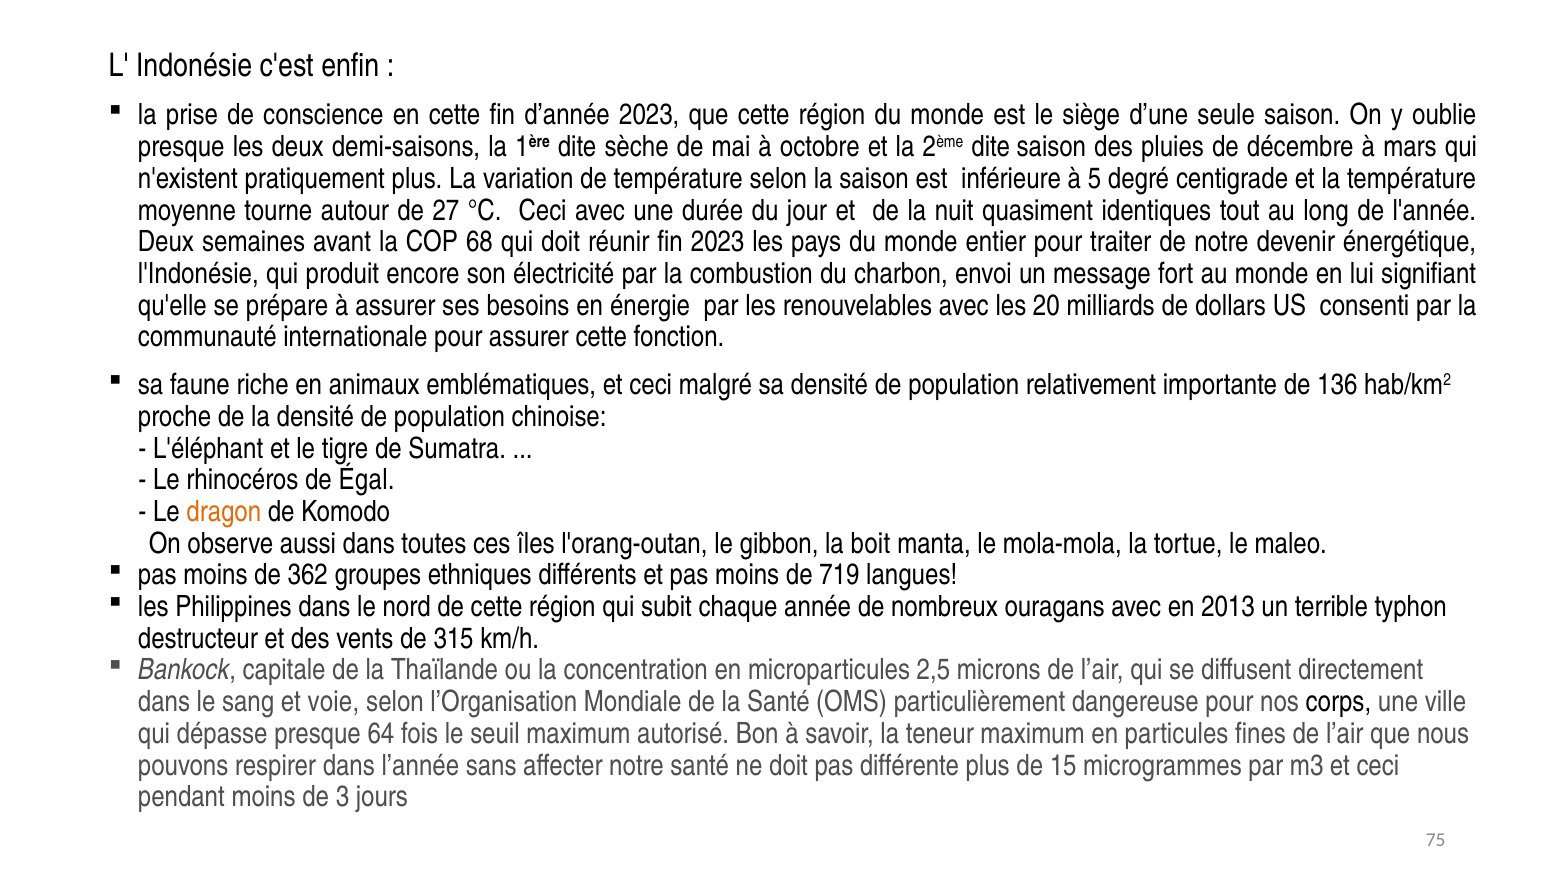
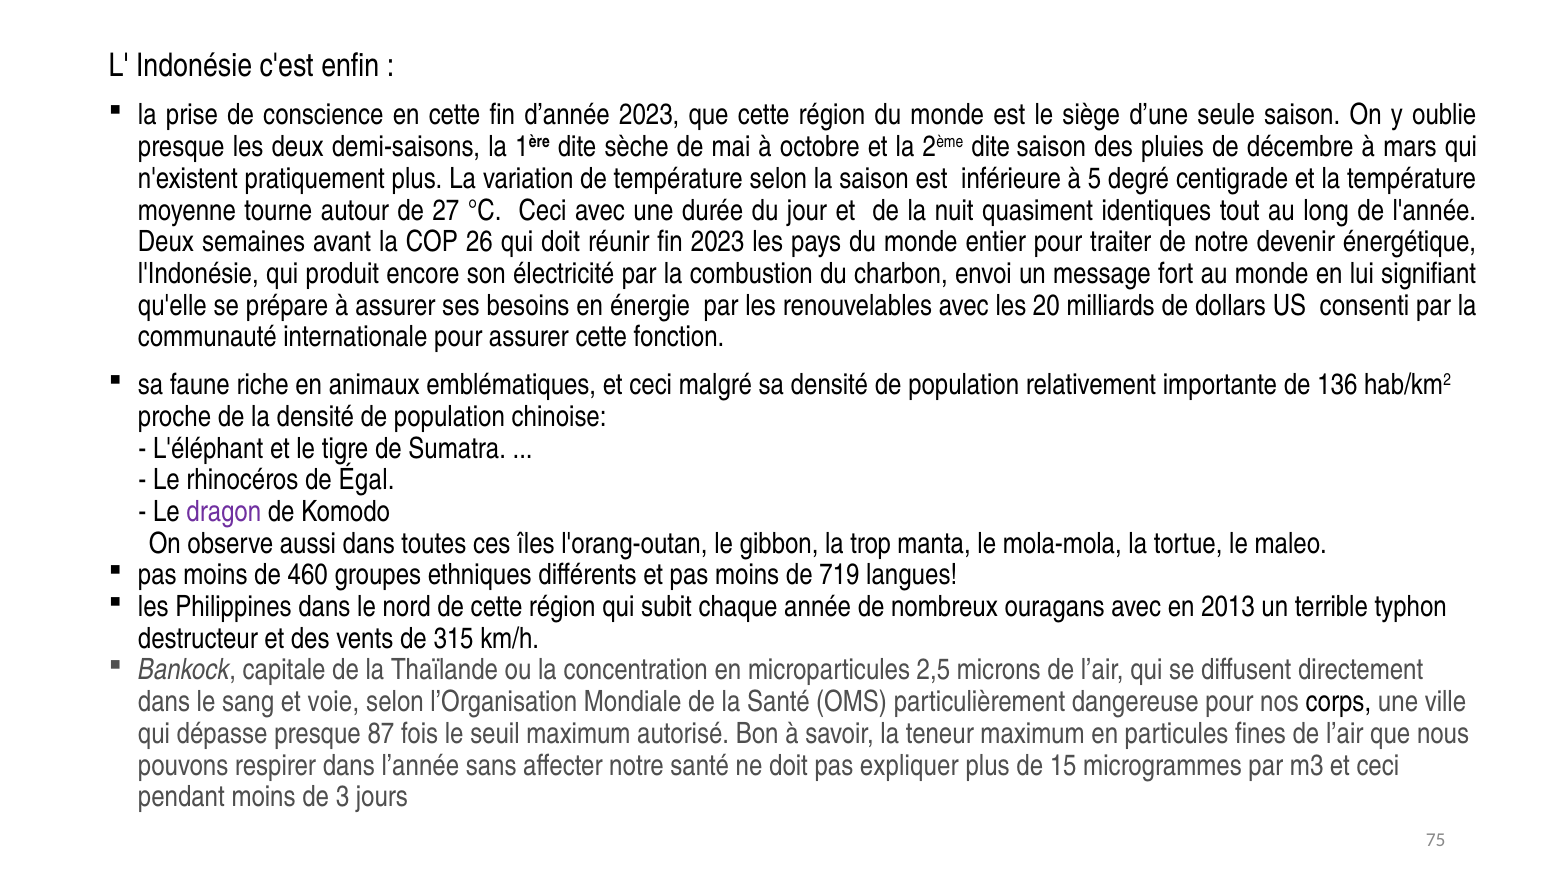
68: 68 -> 26 (479, 242)
dragon colour: orange -> purple (224, 512)
boit: boit -> trop (871, 544)
362: 362 -> 460 (308, 575)
64: 64 -> 87 (381, 734)
différente: différente -> expliquer (909, 766)
